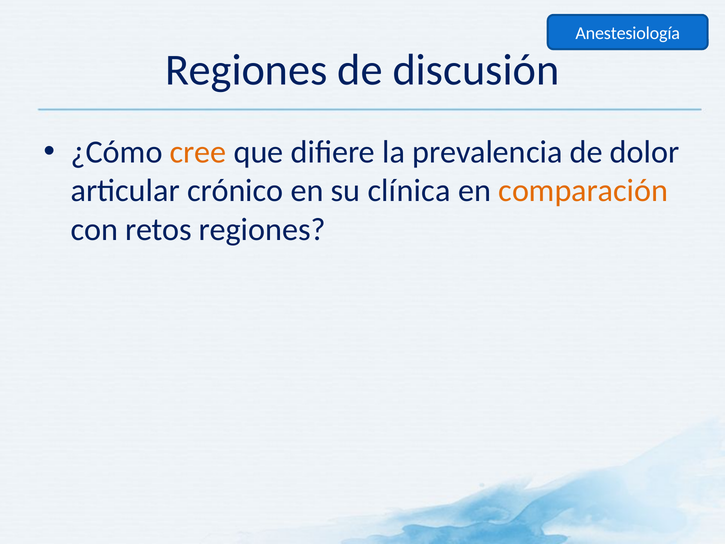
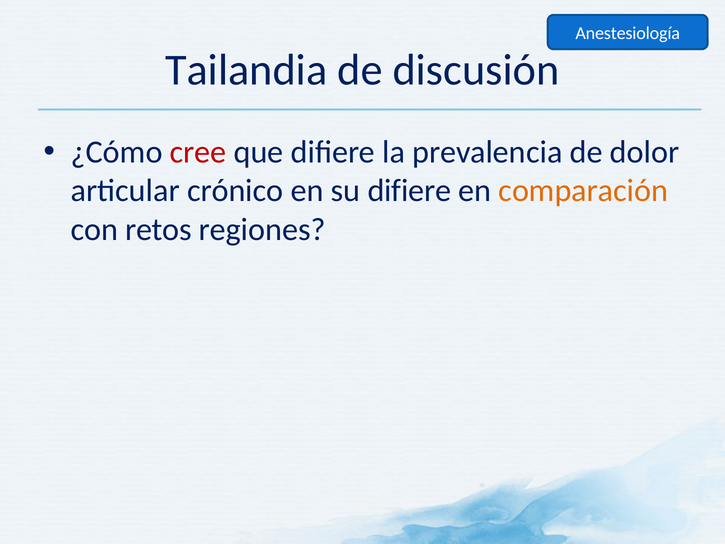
Regiones: Regiones -> Tailandia (246, 70)
cree colour: orange -> red (198, 152)
su clínica: clínica -> difiere (409, 191)
